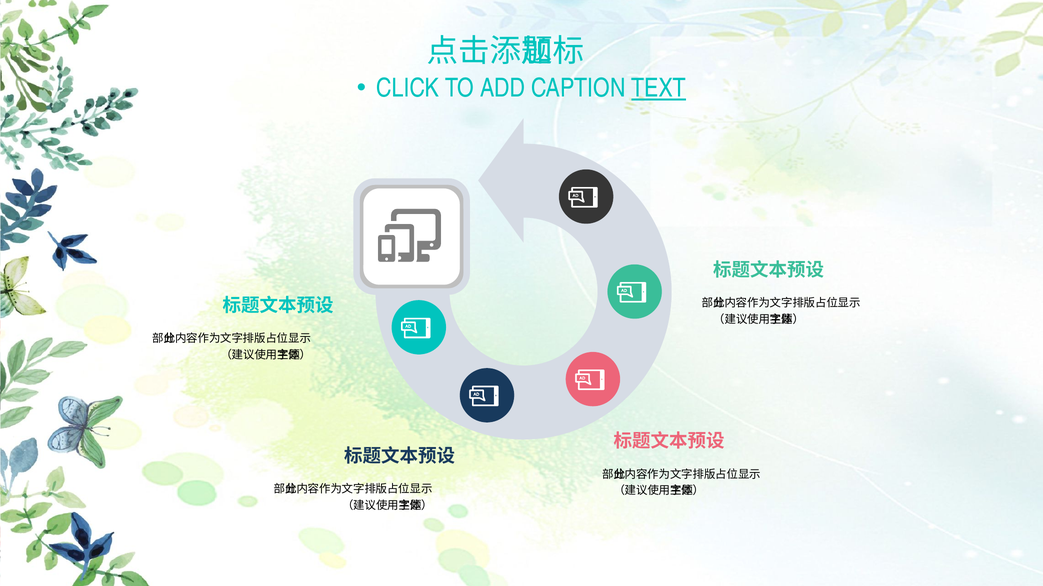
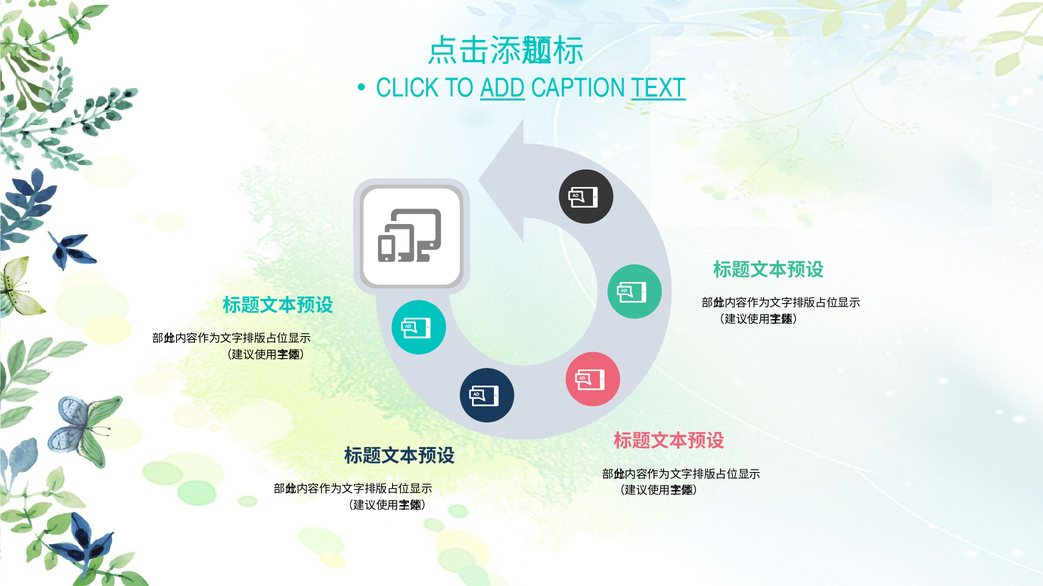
ADD underline: none -> present (503, 88)
